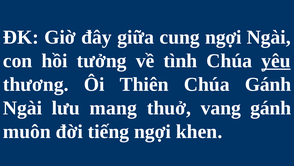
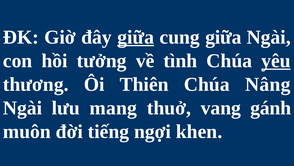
giữa underline: none -> present (136, 37)
cung ngợi: ngợi -> giữa (223, 37)
Chúa Gánh: Gánh -> Nâng (268, 84)
